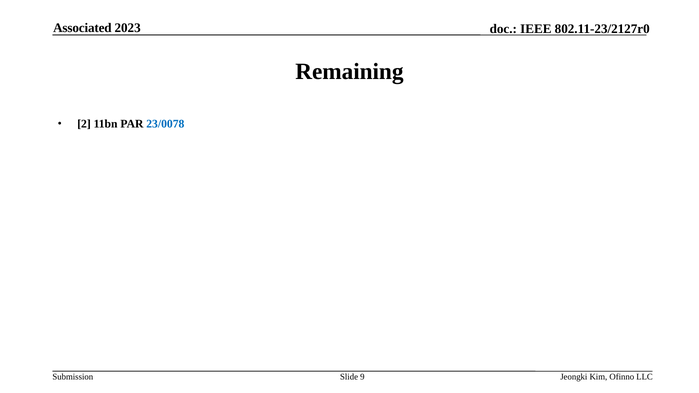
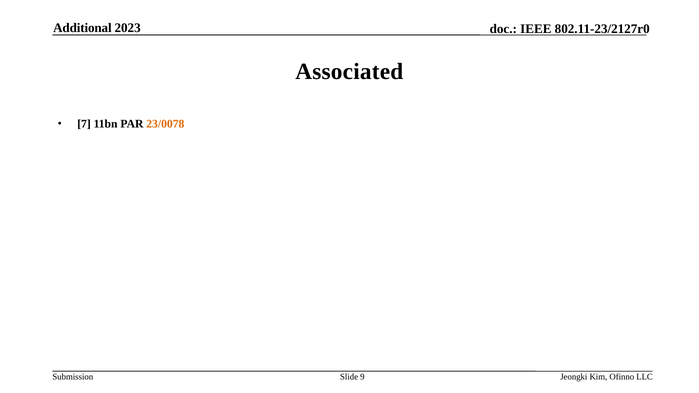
Associated: Associated -> Additional (82, 28)
Remaining: Remaining -> Associated (349, 71)
2: 2 -> 7 (84, 124)
23/0078 colour: blue -> orange (165, 124)
